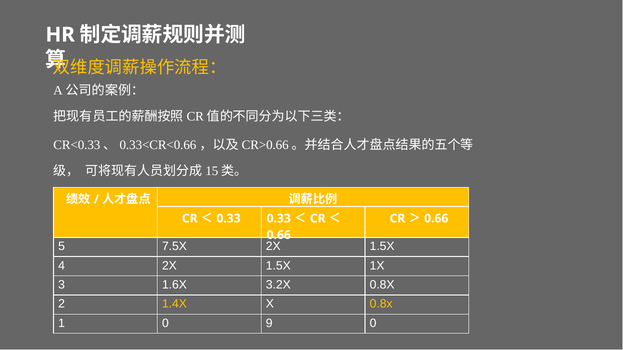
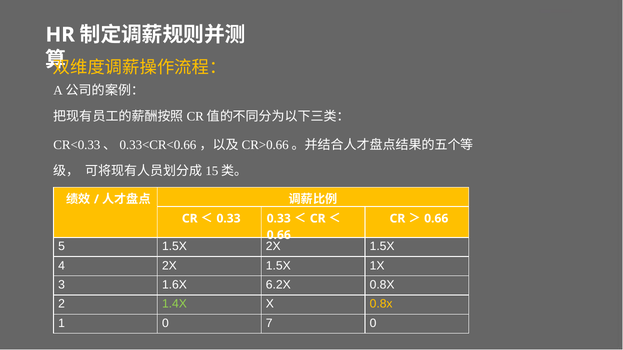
5 7.5X: 7.5X -> 1.5X (174, 247)
3.2X: 3.2X -> 6.2X (278, 285)
1.4X colour: yellow -> light green (174, 304)
9: 9 -> 7 (269, 324)
